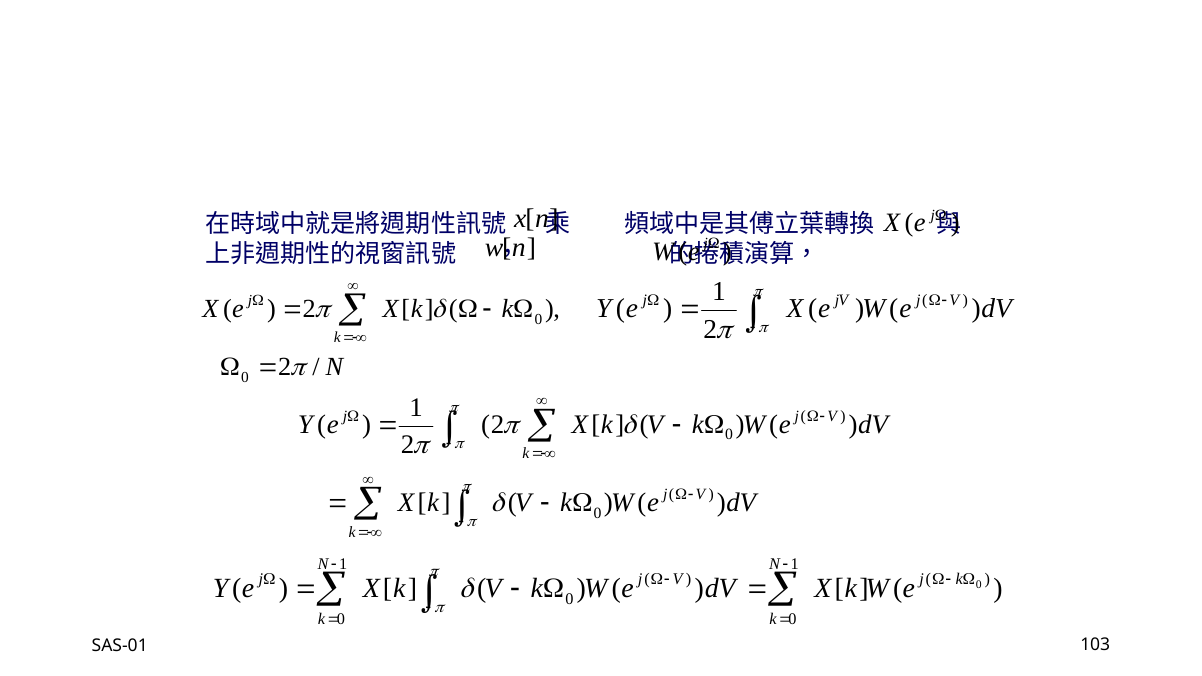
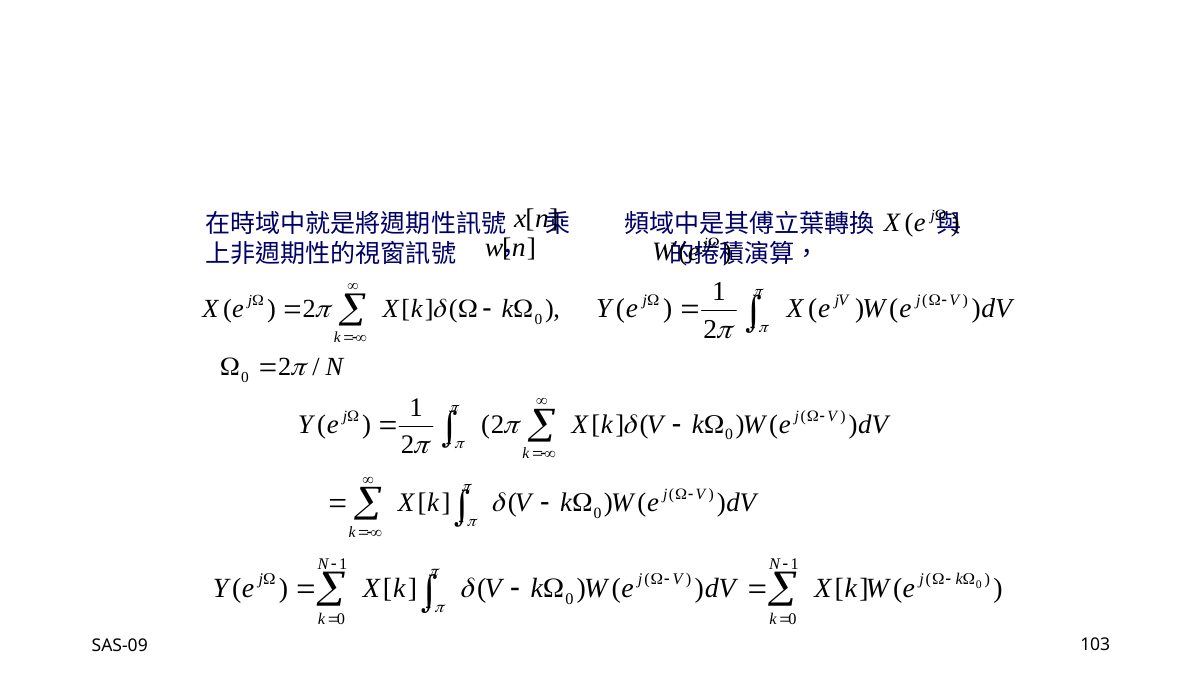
SAS-01: SAS-01 -> SAS-09 (120, 646)
